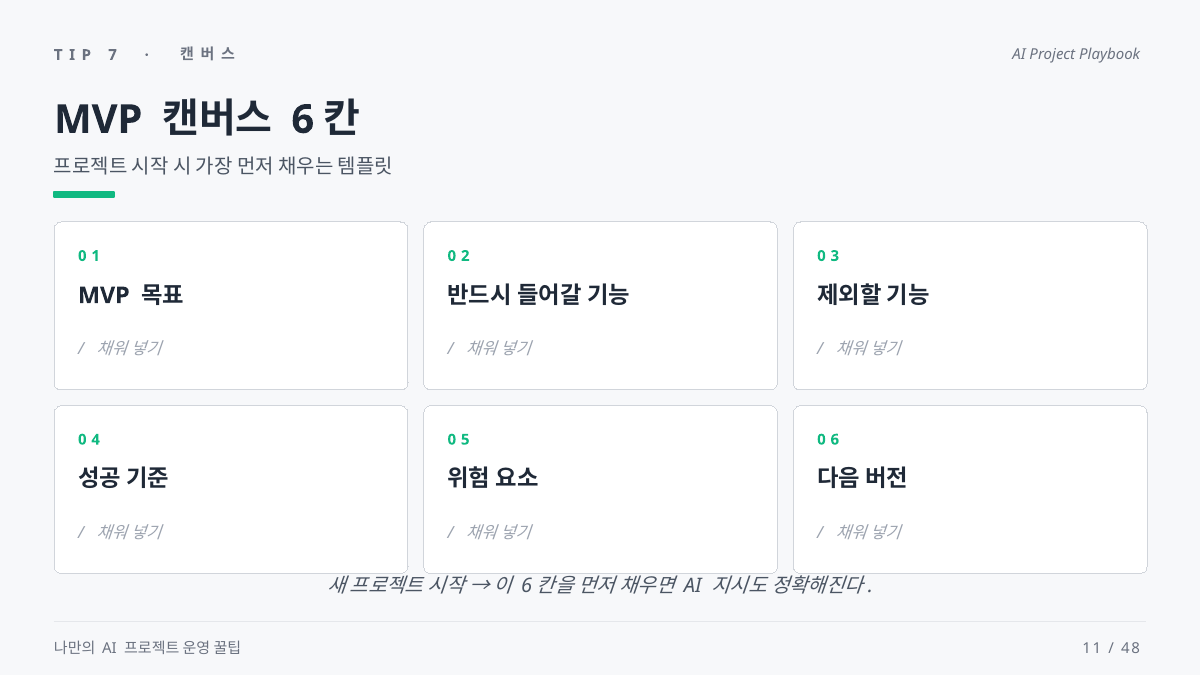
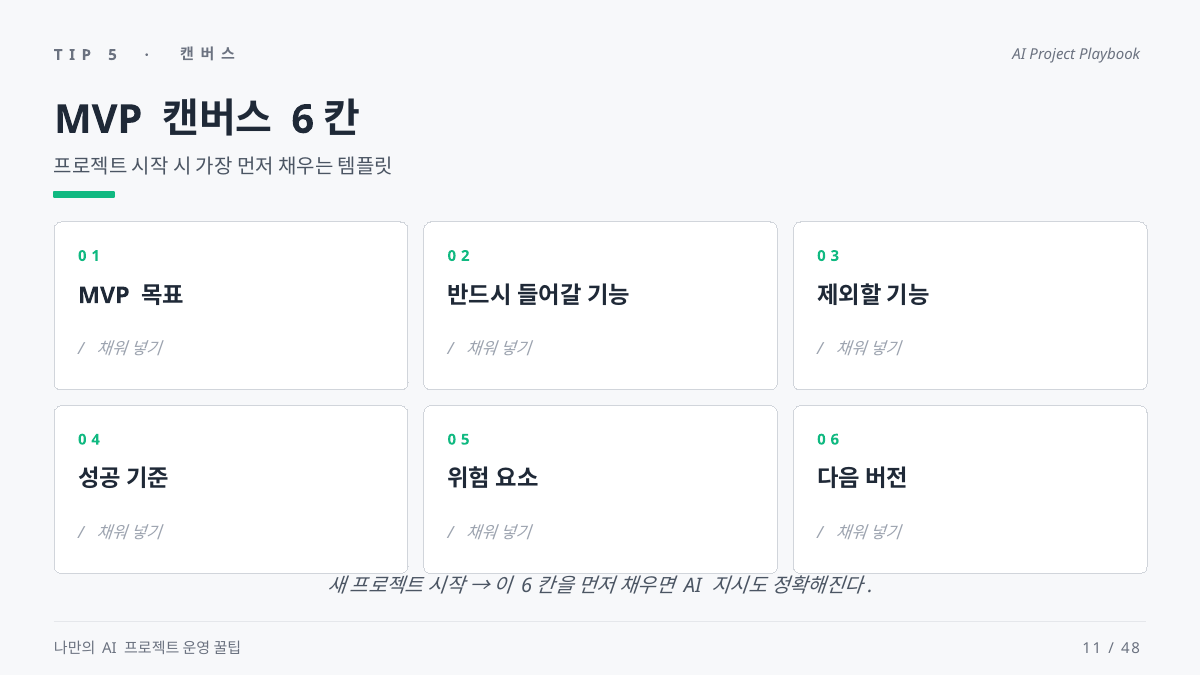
7: 7 -> 5 (112, 55)
